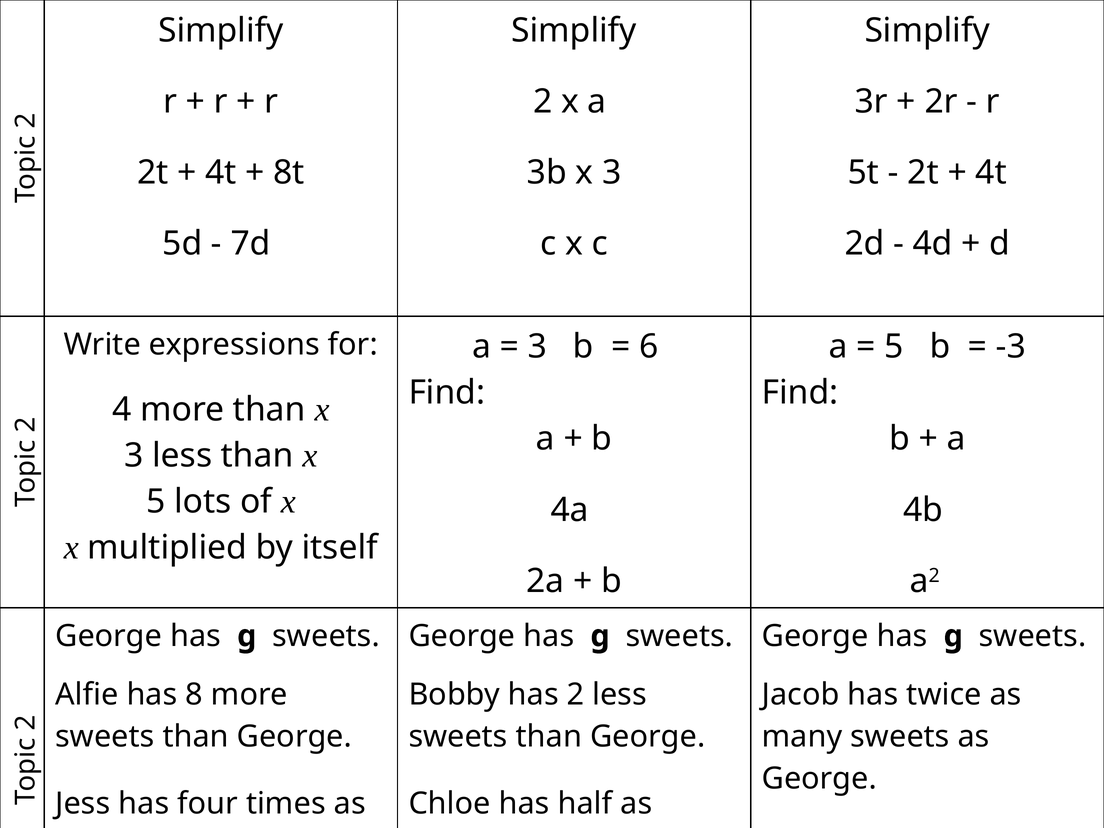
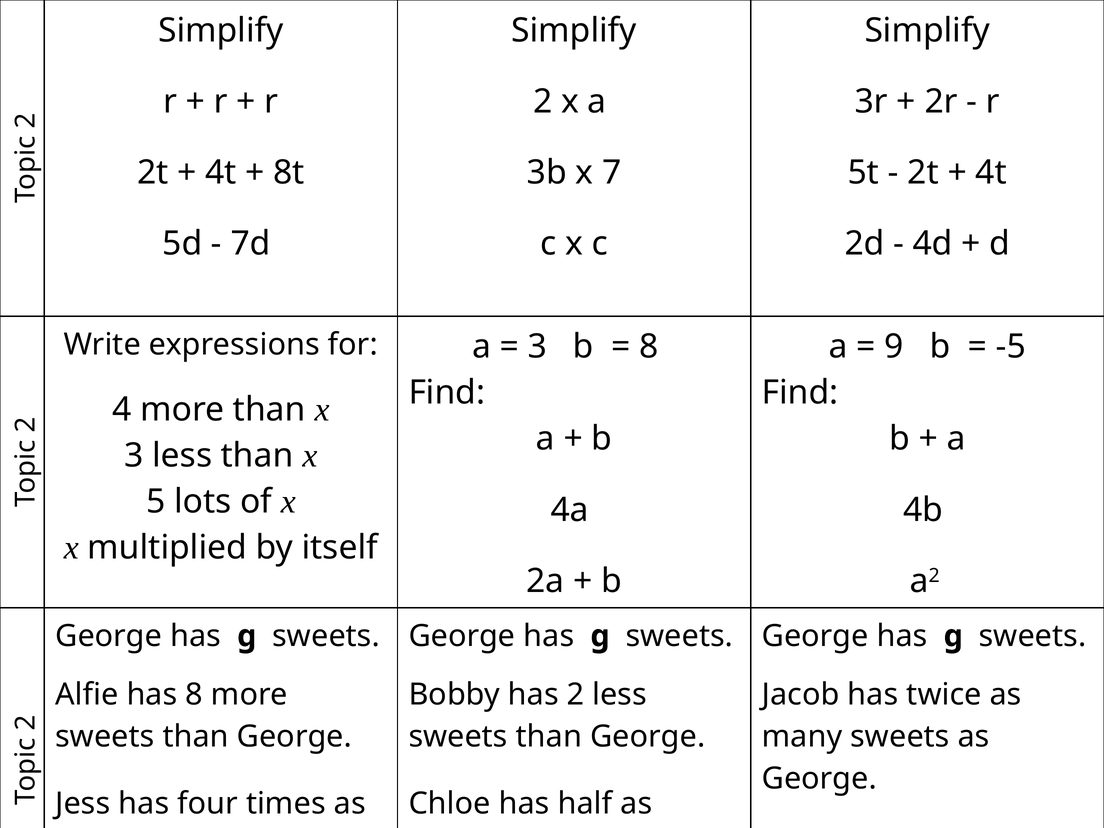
3b x 3: 3 -> 7 (612, 173)
6: 6 -> 8 (649, 347)
5: 5 -> 9 (894, 347)
-3: -3 -> -5 (1011, 347)
